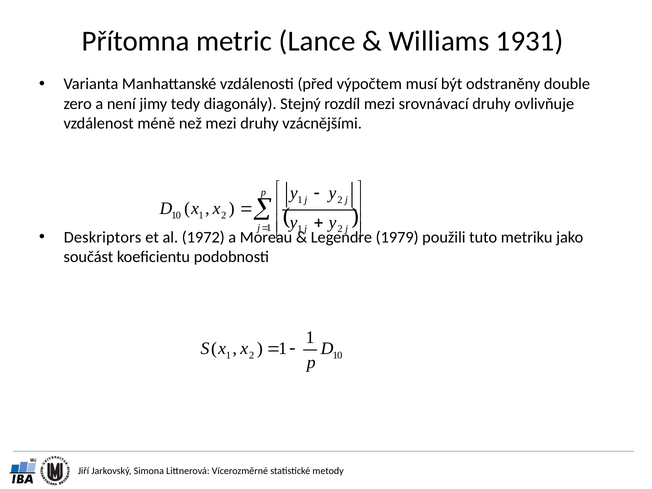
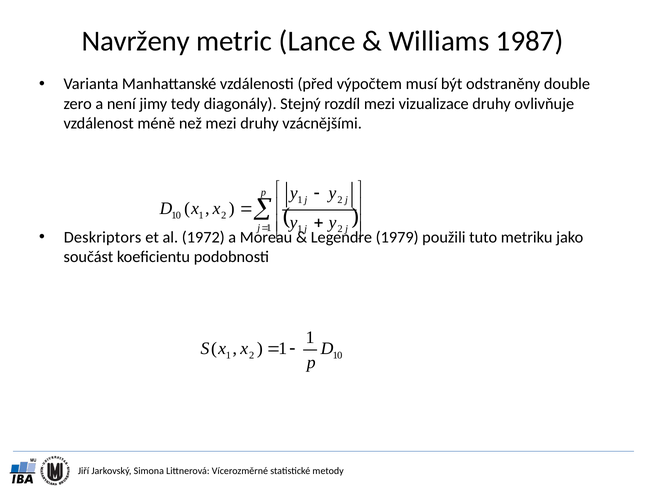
Přítomna: Přítomna -> Navrženy (136, 41)
1931: 1931 -> 1987 (530, 41)
srovnávací: srovnávací -> vizualizace (434, 104)
